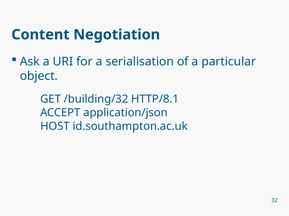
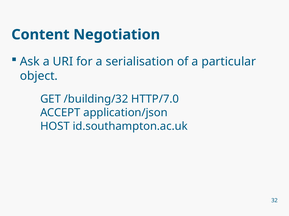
HTTP/8.1: HTTP/8.1 -> HTTP/7.0 (155, 99)
